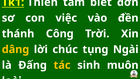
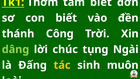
Thiên: Thiên -> Thơm (43, 2)
con việc: việc -> biết (66, 18)
dâng colour: yellow -> light green (15, 49)
